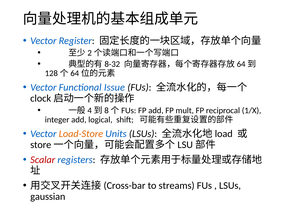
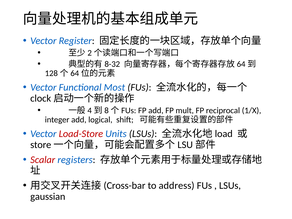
Issue: Issue -> Most (114, 87)
Load-Store colour: orange -> red (81, 134)
streams: streams -> address (177, 186)
